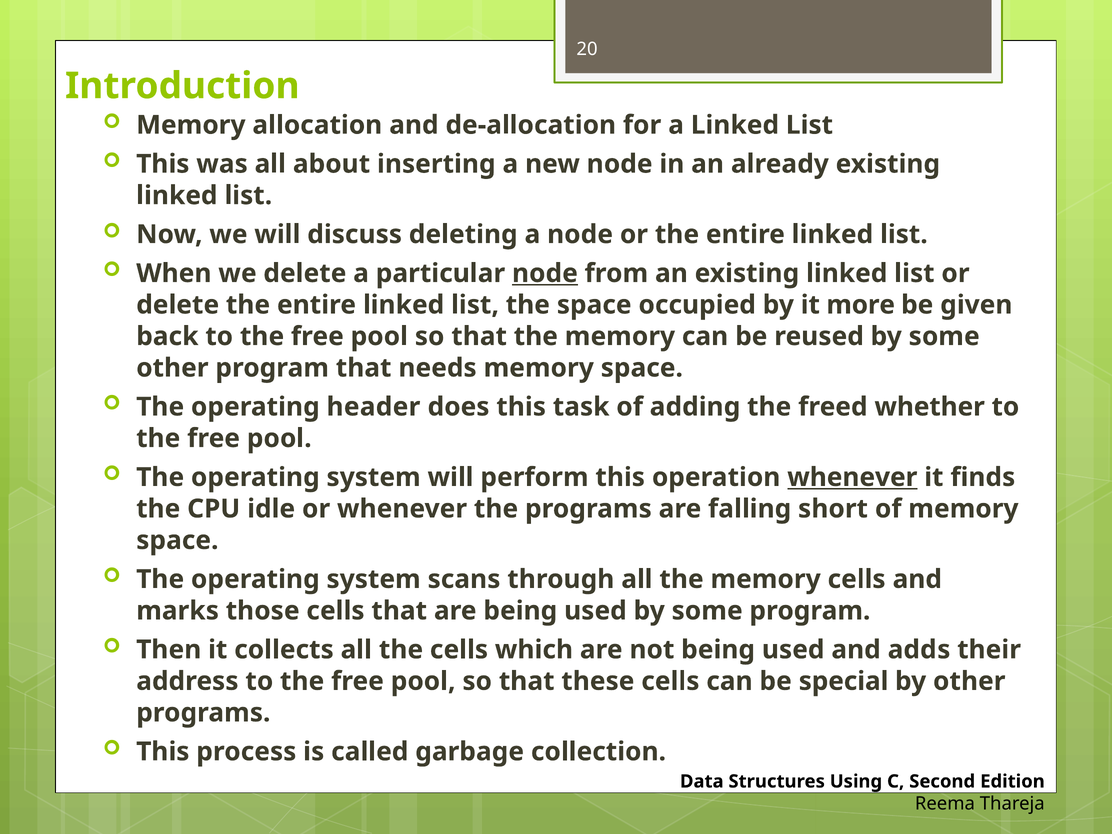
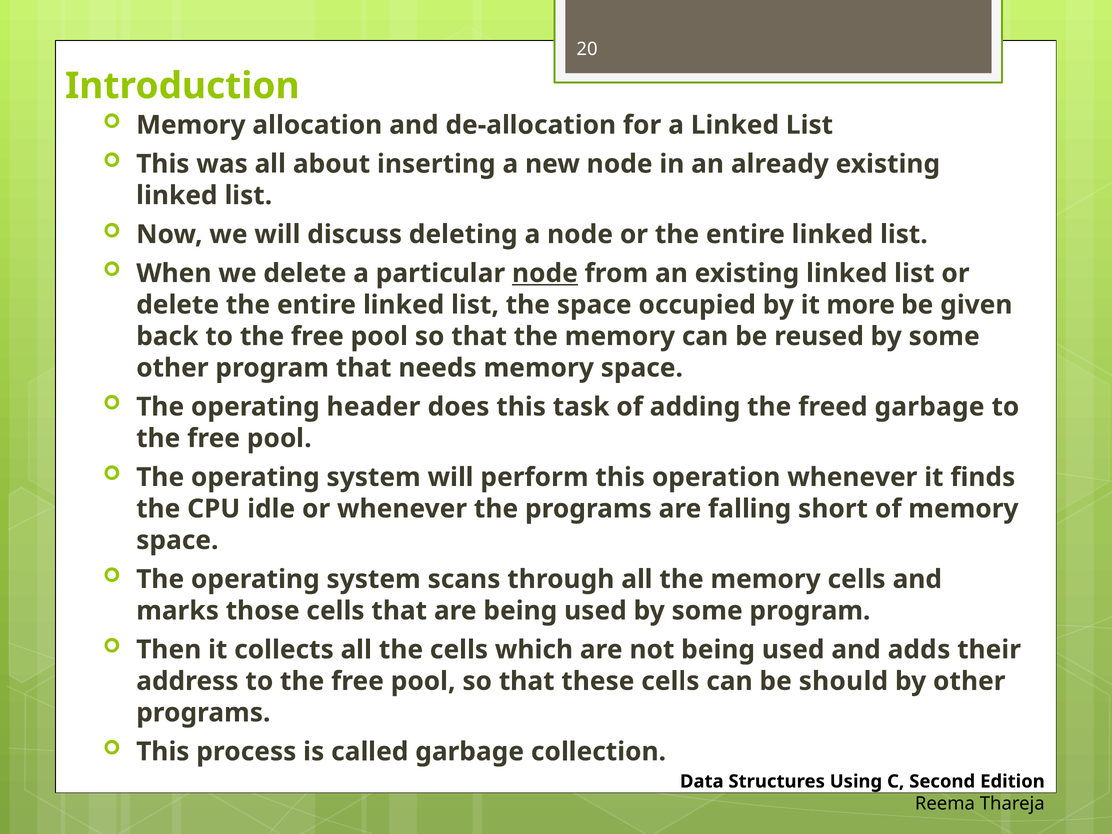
freed whether: whether -> garbage (929, 407)
whenever underline: present -> none (852, 477)
special: special -> should (843, 681)
